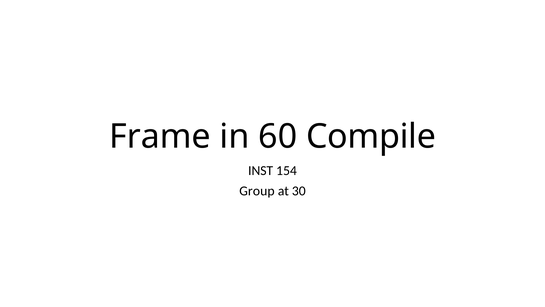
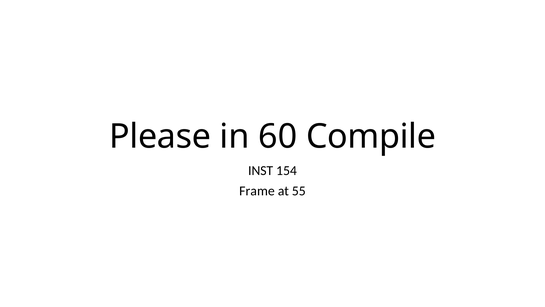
Frame: Frame -> Please (160, 136)
Group: Group -> Frame (257, 191)
30: 30 -> 55 (299, 191)
